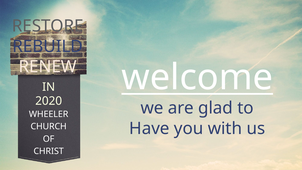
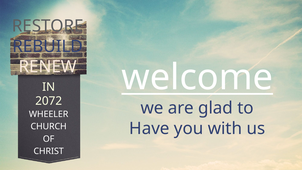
2020: 2020 -> 2072 (49, 101)
